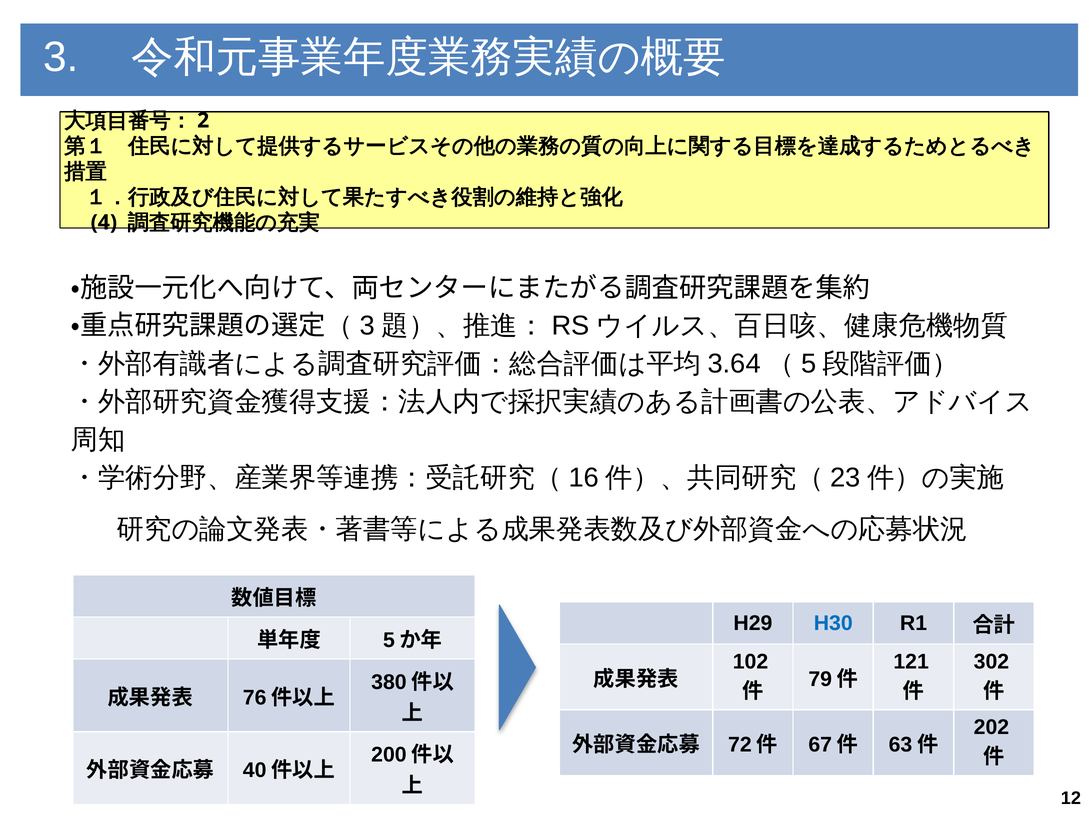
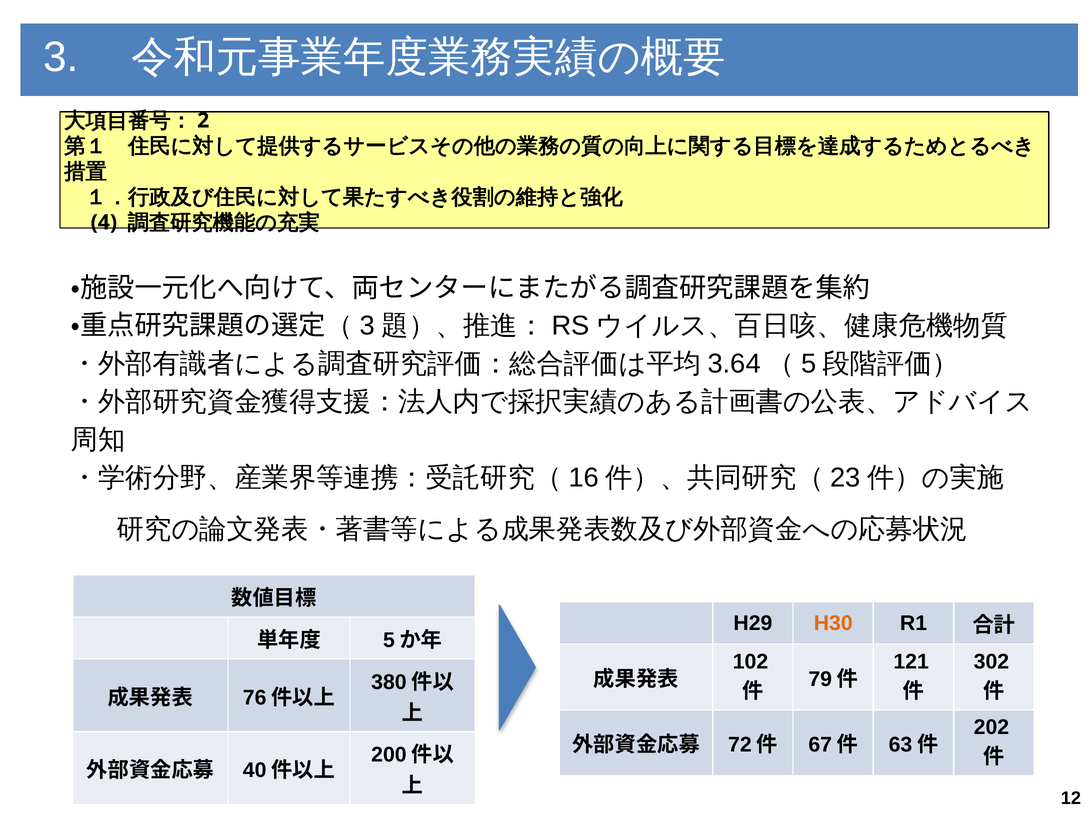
H30 colour: blue -> orange (833, 623)
